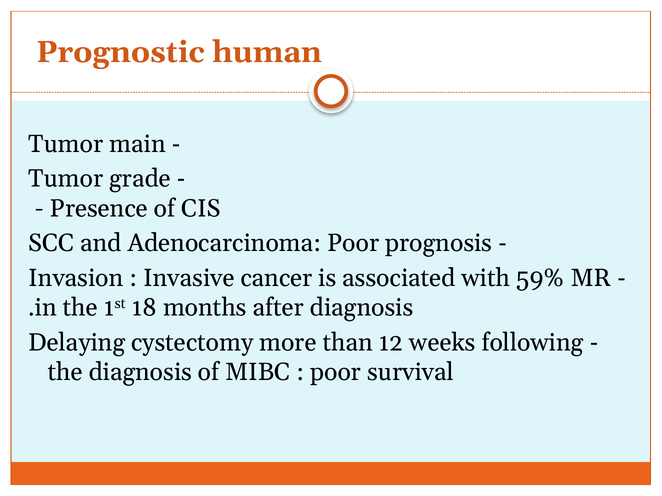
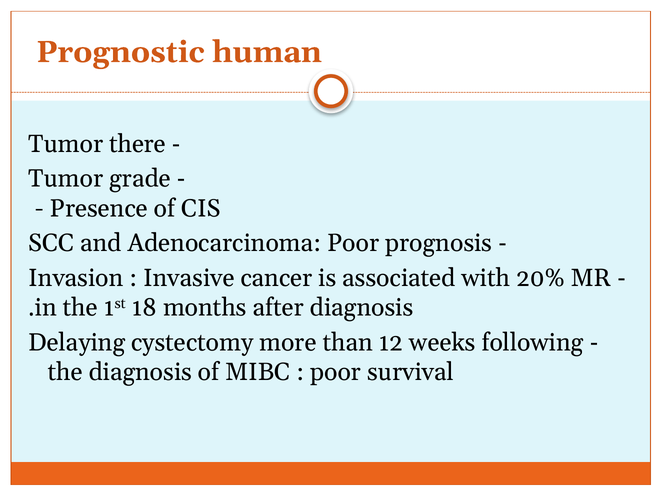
main: main -> there (138, 144)
59%: 59% -> 20% (541, 278)
